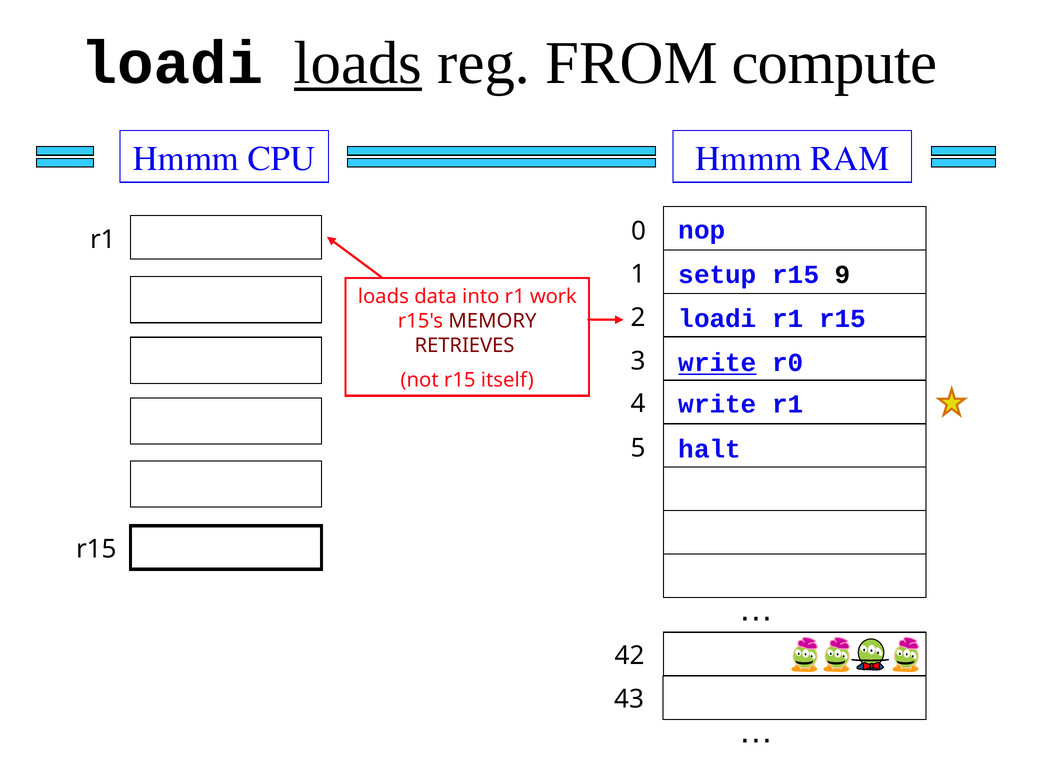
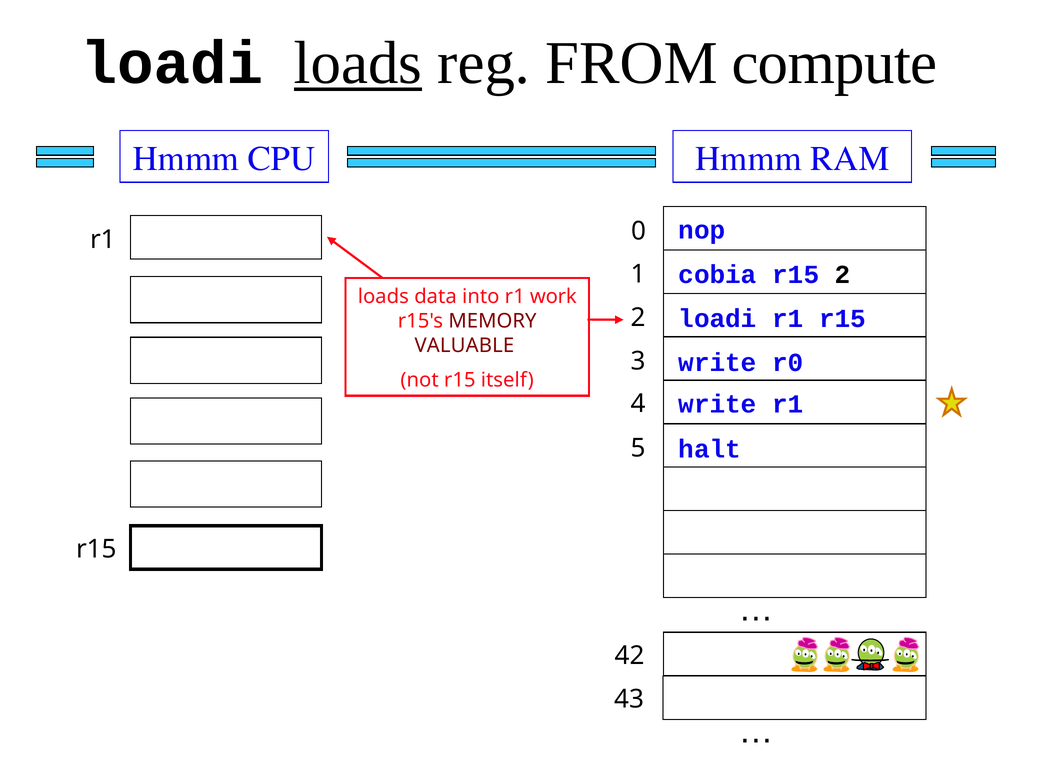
setup: setup -> cobia (718, 275)
r15 9: 9 -> 2 (843, 275)
RETRIEVES: RETRIEVES -> VALUABLE (464, 346)
write underline: present -> none (718, 363)
